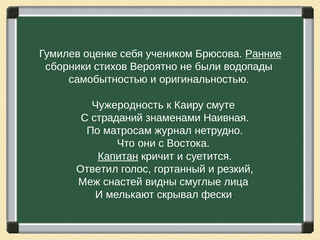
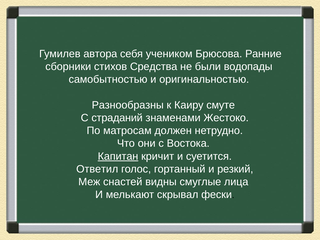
оценке: оценке -> автора (100, 54)
Ранние underline: present -> none (263, 54)
Вероятно: Вероятно -> Средства (154, 67)
Чужеродность: Чужеродность -> Разнообразны (128, 105)
Наивная: Наивная -> Жестоко (226, 118)
журнал: журнал -> должен (173, 131)
